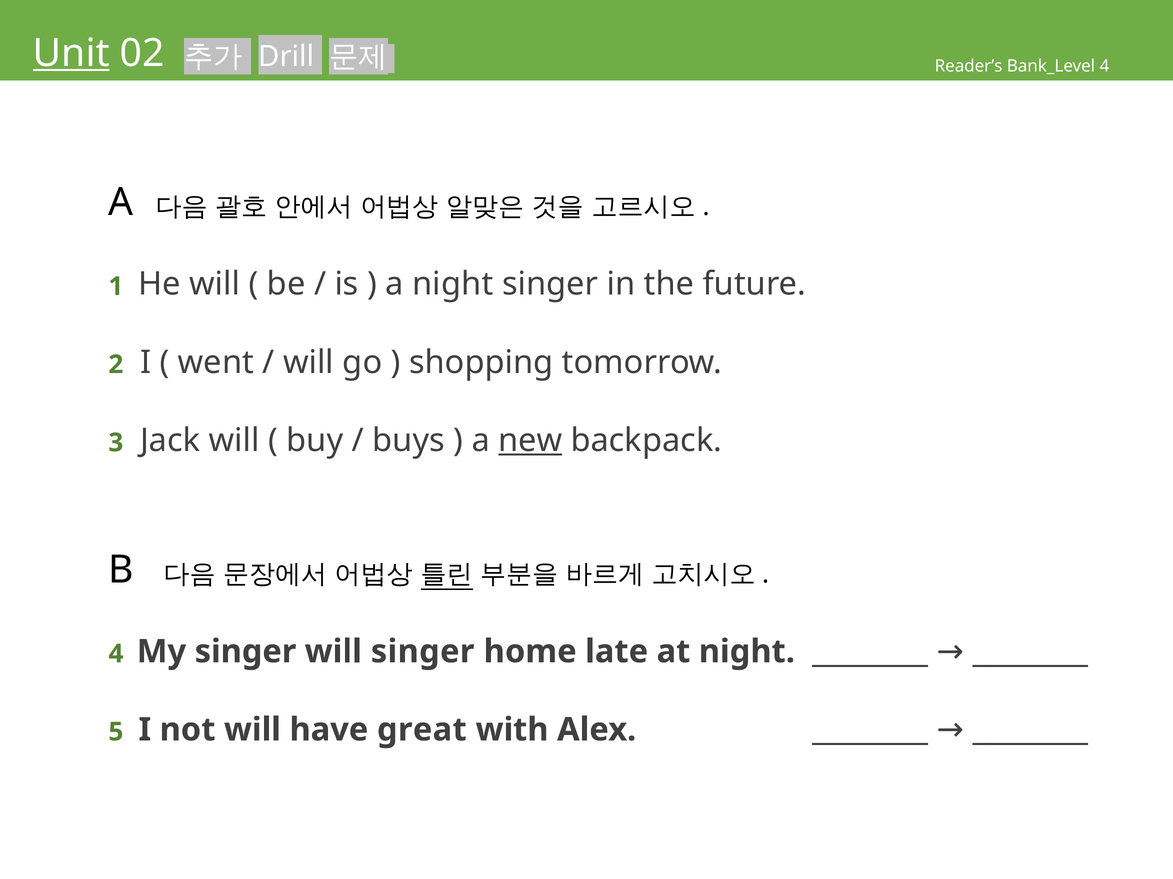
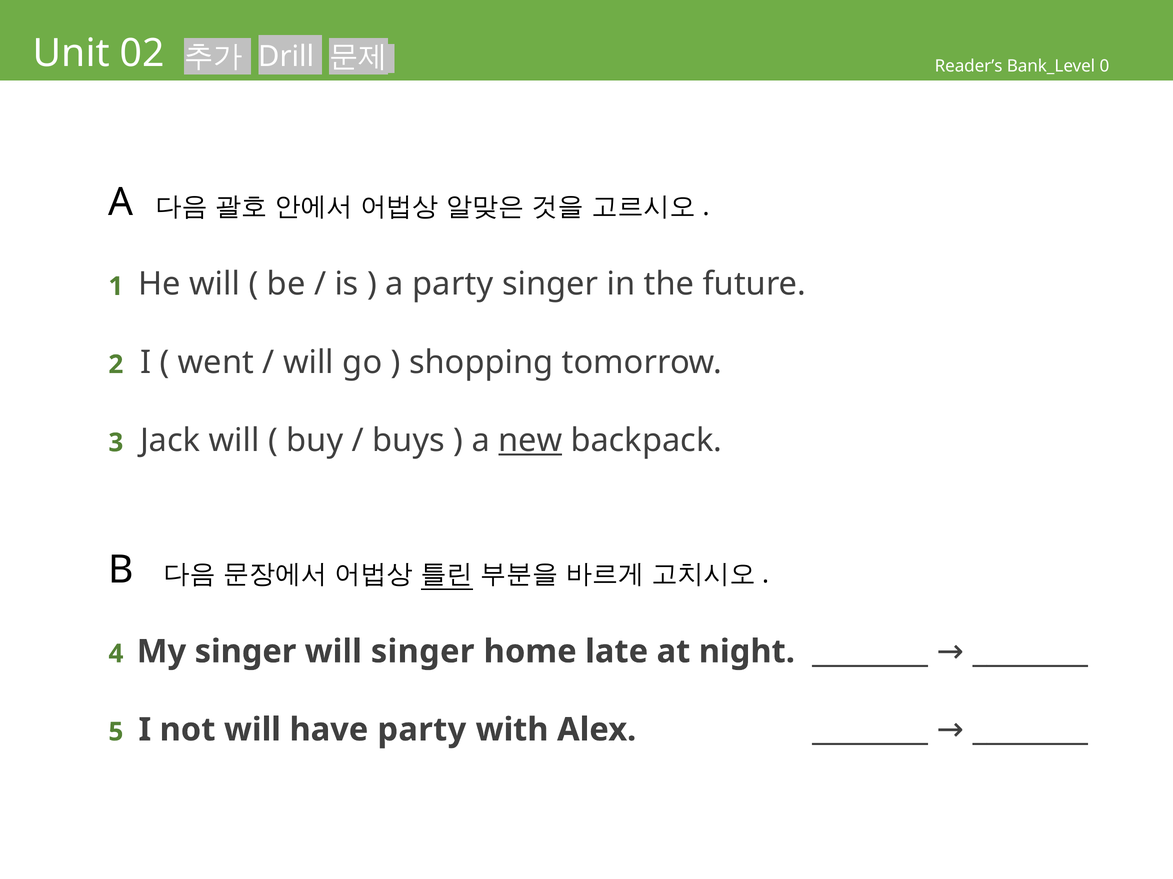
Unit underline: present -> none (71, 53)
Bank_Level 4: 4 -> 0 (1104, 66)
a night: night -> party (453, 284)
have great: great -> party (422, 730)
